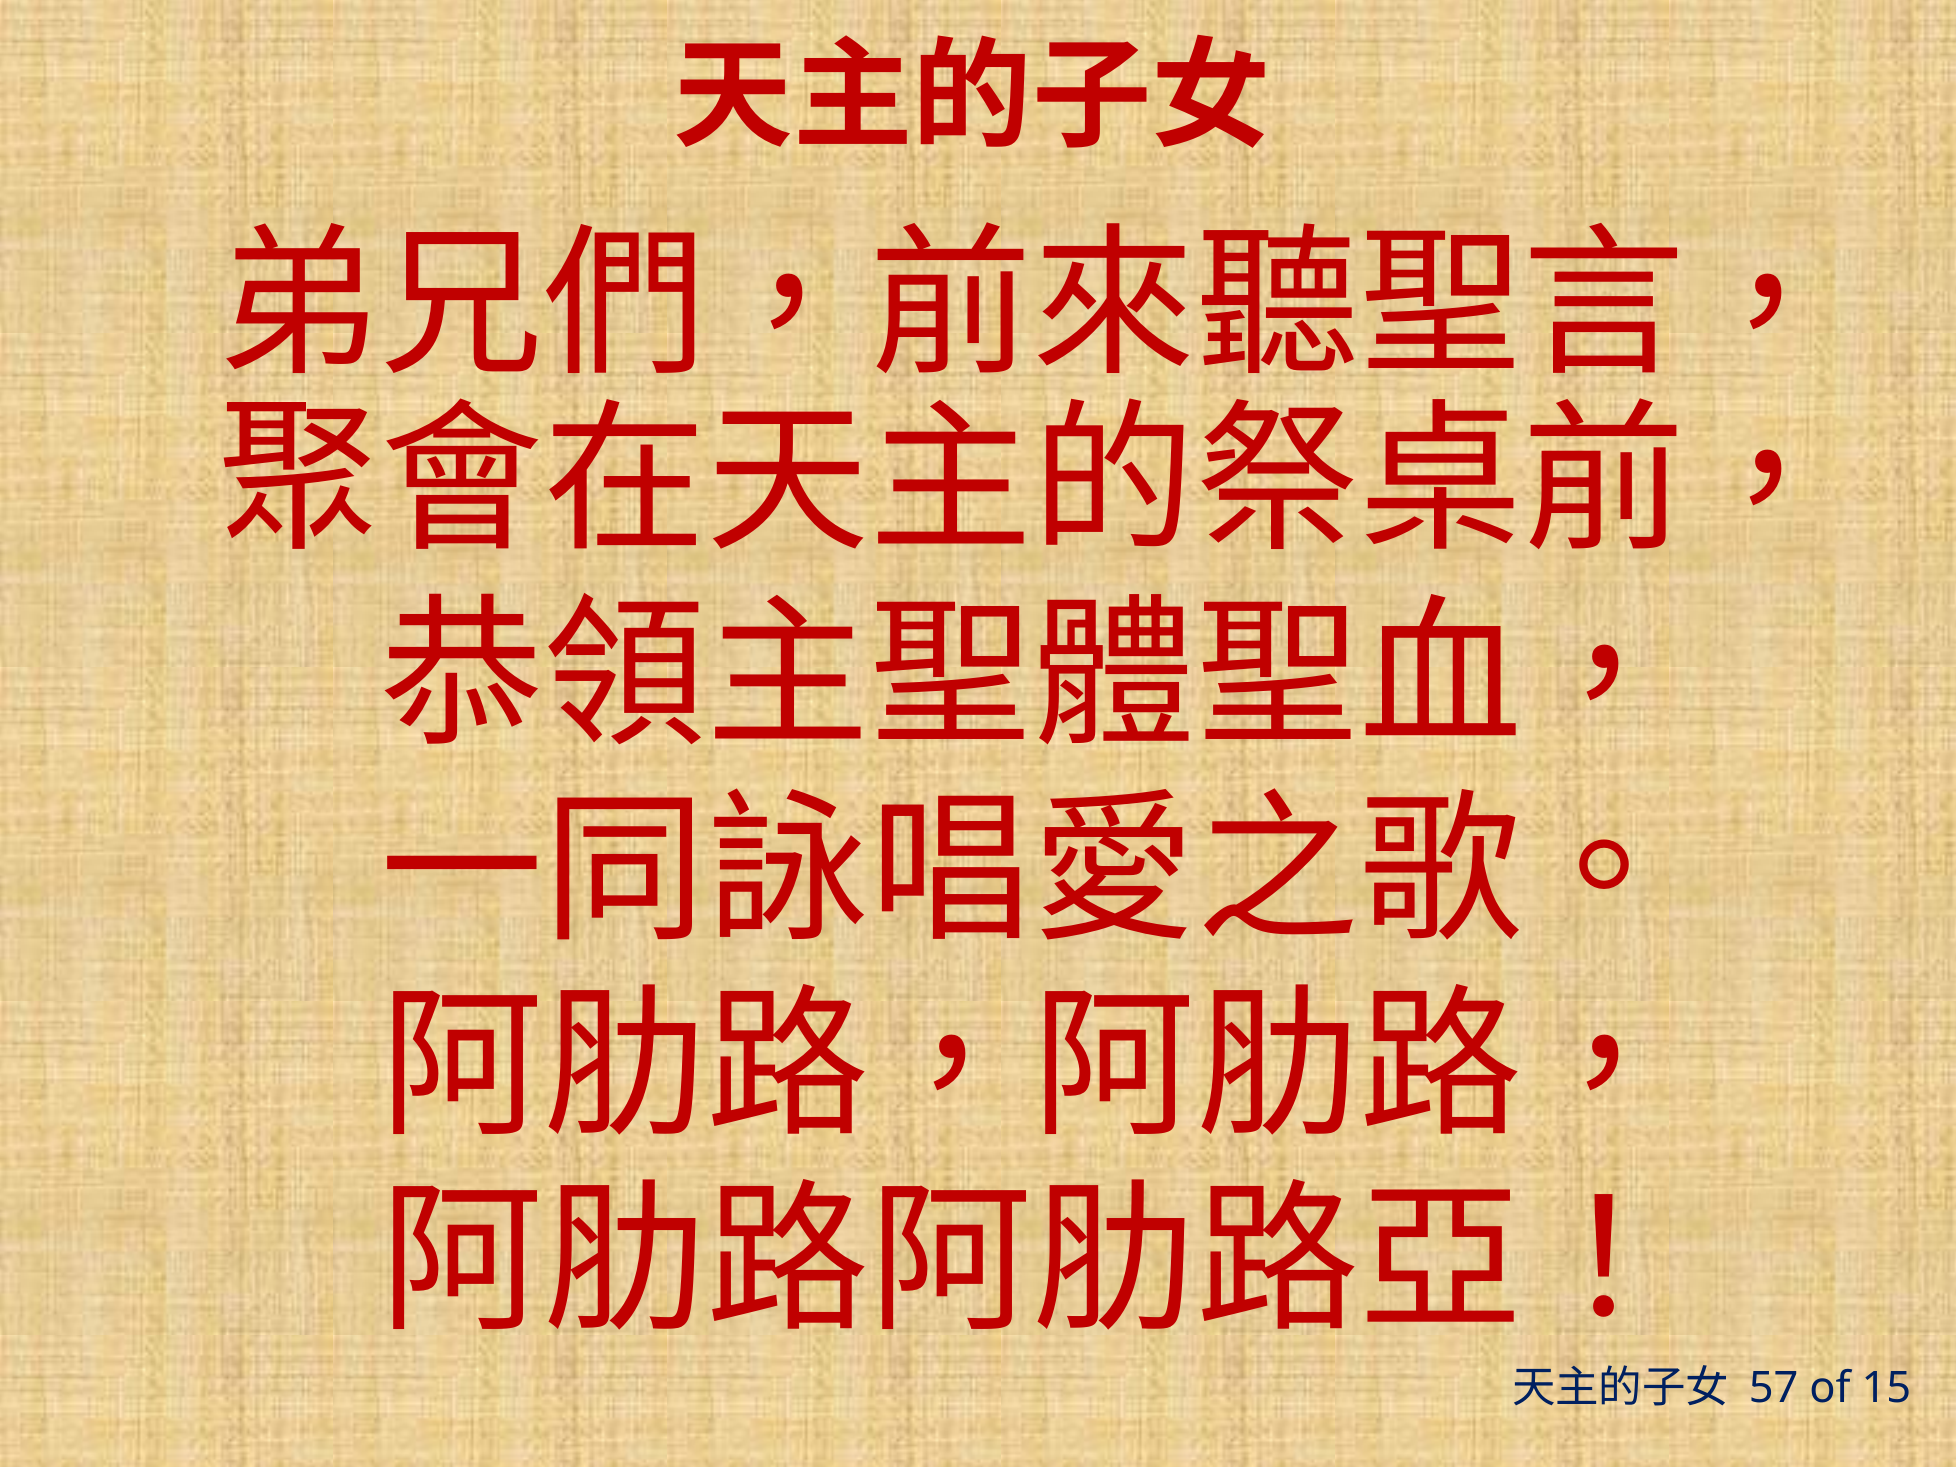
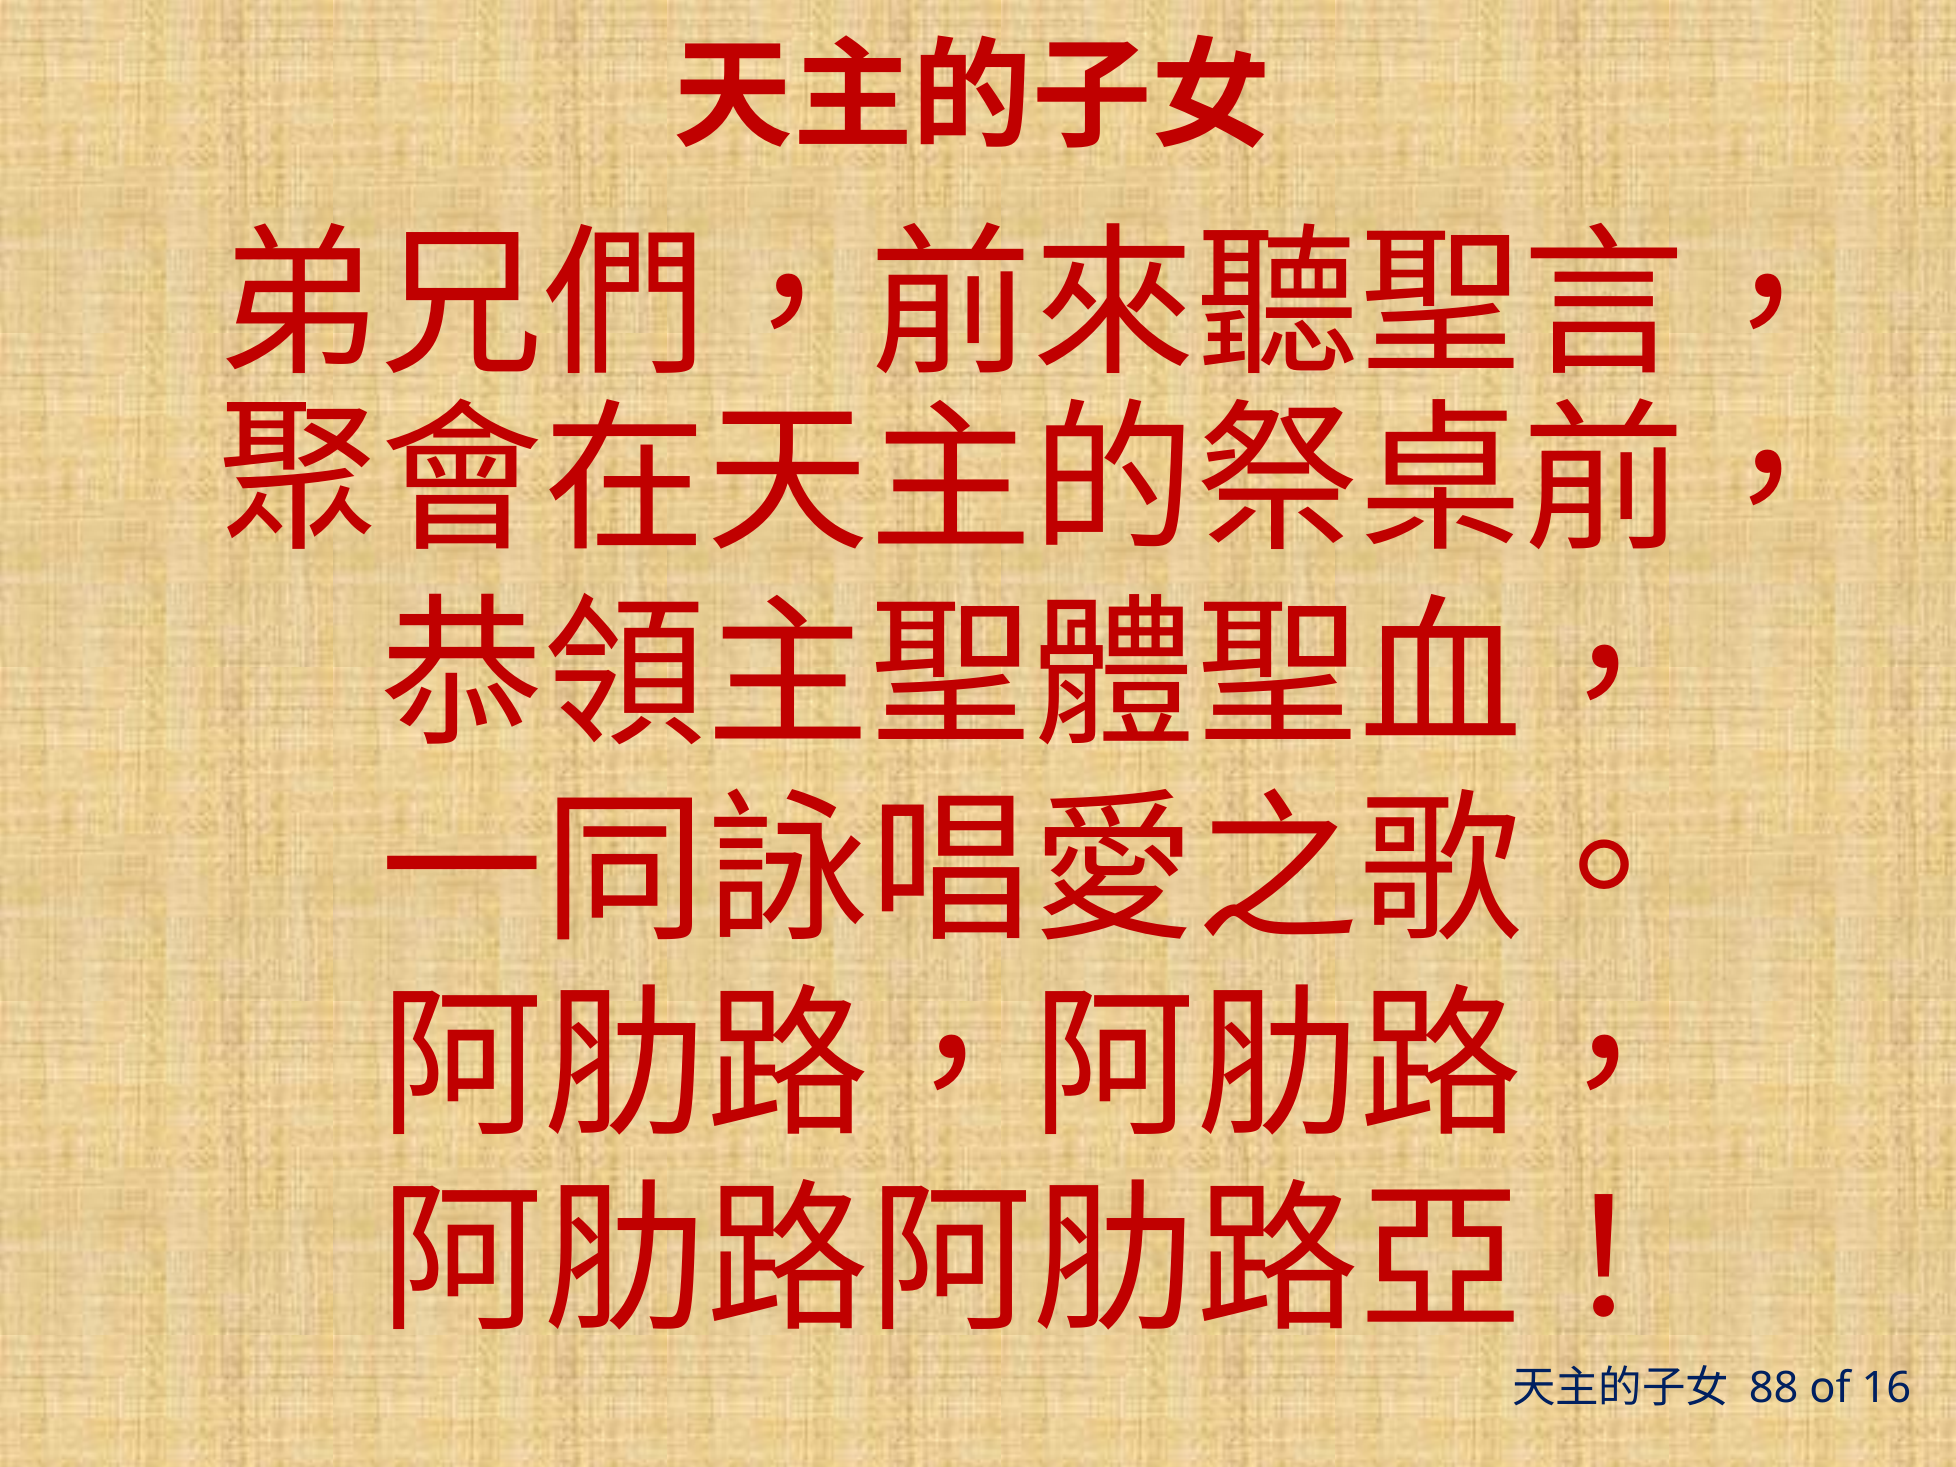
57: 57 -> 88 (1774, 1388)
15: 15 -> 16 (1887, 1388)
